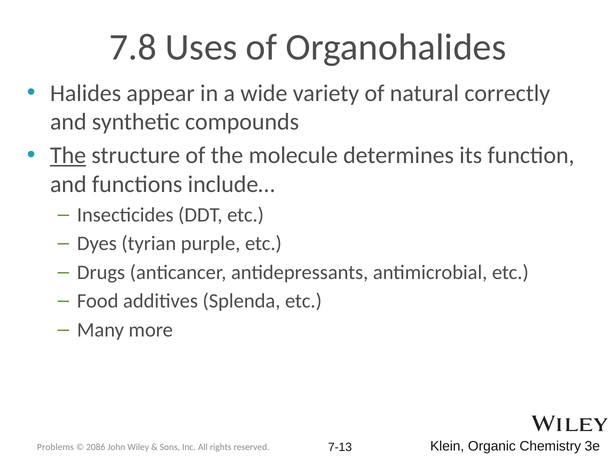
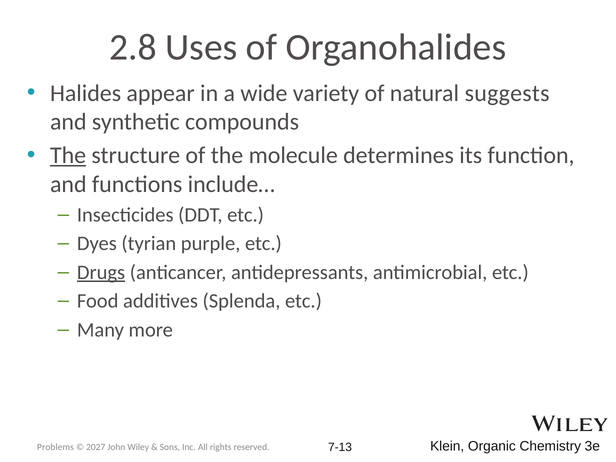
7.8: 7.8 -> 2.8 (133, 48)
correctly: correctly -> suggests (507, 93)
Drugs underline: none -> present (101, 272)
2086: 2086 -> 2027 (96, 447)
